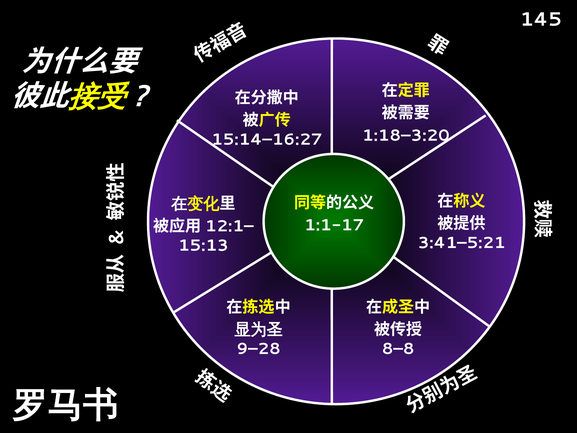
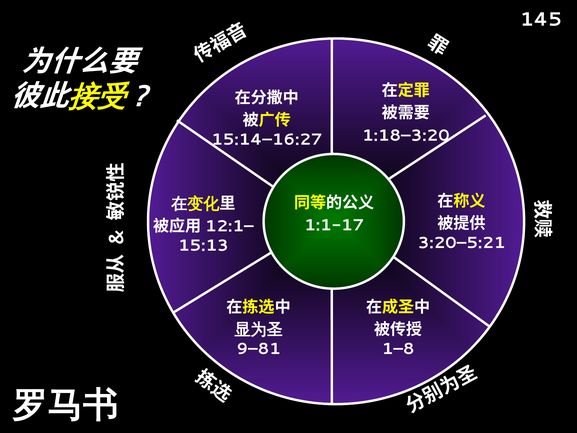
3:41–5:21: 3:41–5:21 -> 3:20–5:21 (462, 243)
9–28: 9–28 -> 9–81 (259, 349)
8–8: 8–8 -> 1–8 (398, 349)
